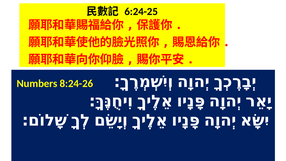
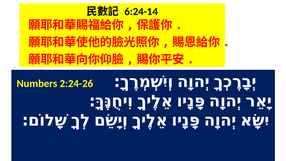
6:24-25: 6:24-25 -> 6:24-14 (141, 12)
8:24-26: 8:24-26 -> 2:24-26 (76, 84)
